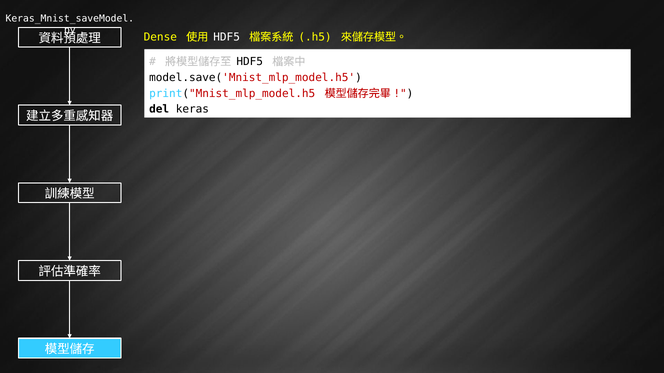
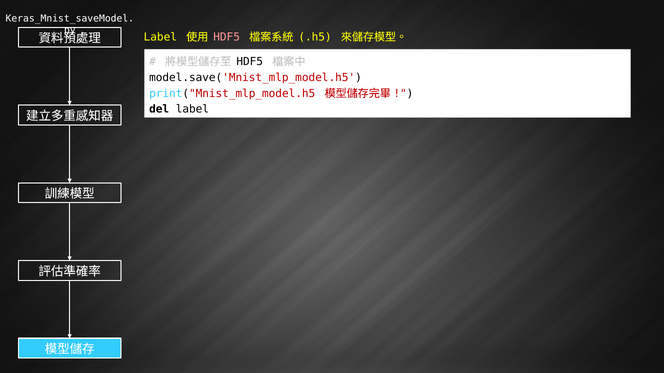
Dense: Dense -> Label (160, 37)
HDF5 colour: white -> pink (227, 37)
del keras: keras -> label (192, 109)
